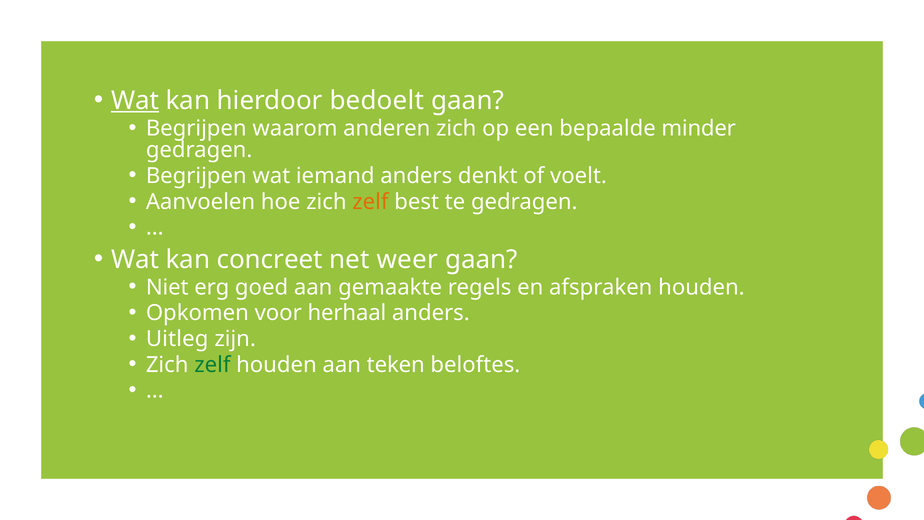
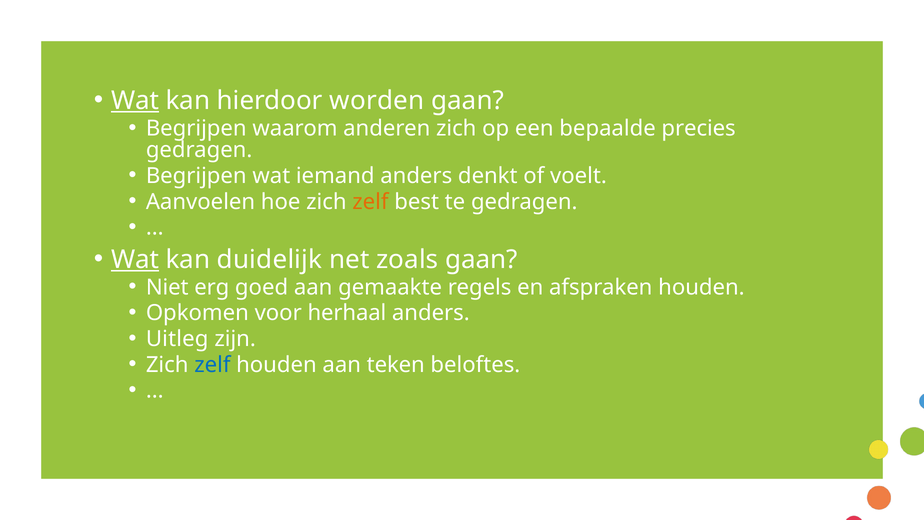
bedoelt: bedoelt -> worden (377, 101)
minder: minder -> precies (699, 129)
Wat underline: none -> present (135, 259)
concreet: concreet -> duidelijk (270, 259)
weer: weer -> zoals (407, 259)
zelf colour: green -> blue (212, 365)
